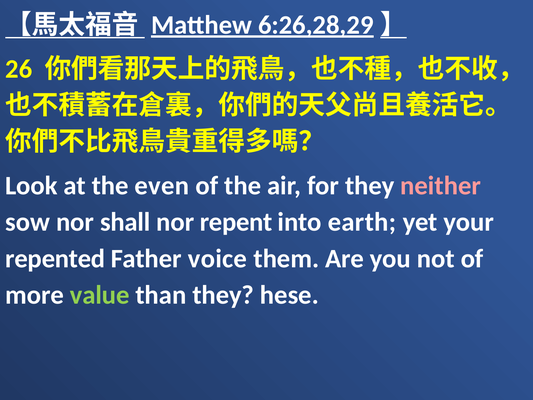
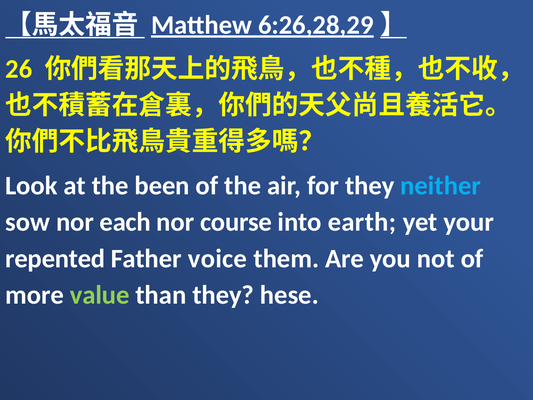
even: even -> been (162, 186)
neither colour: pink -> light blue (441, 186)
shall: shall -> each (125, 222)
repent: repent -> course (236, 222)
